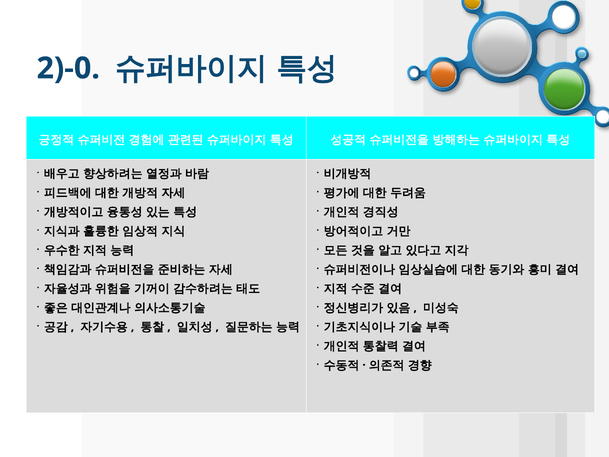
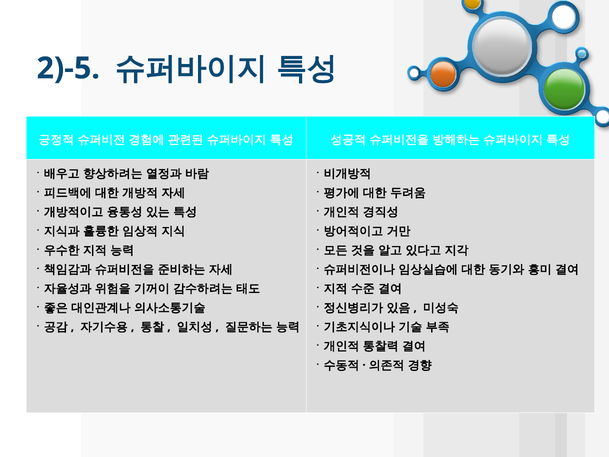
2)-0: 2)-0 -> 2)-5 (68, 68)
